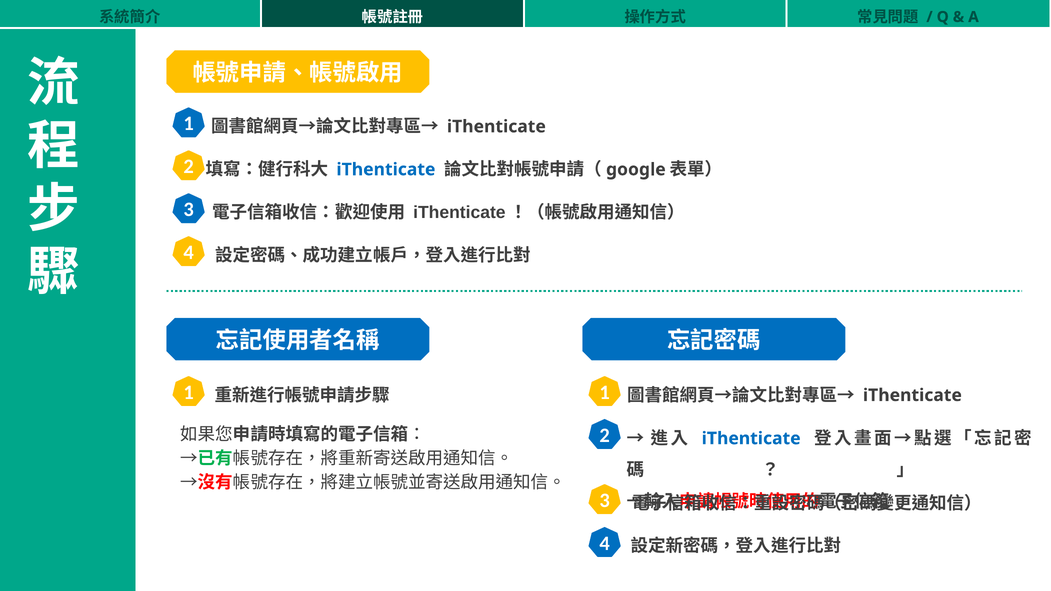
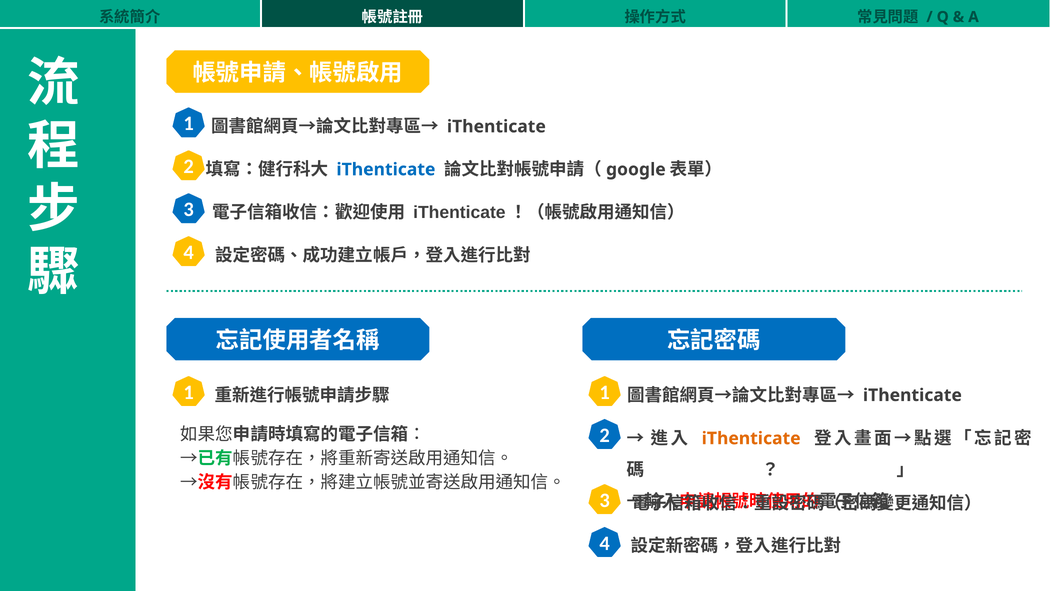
iThenticate colour: blue -> orange (751, 439)
